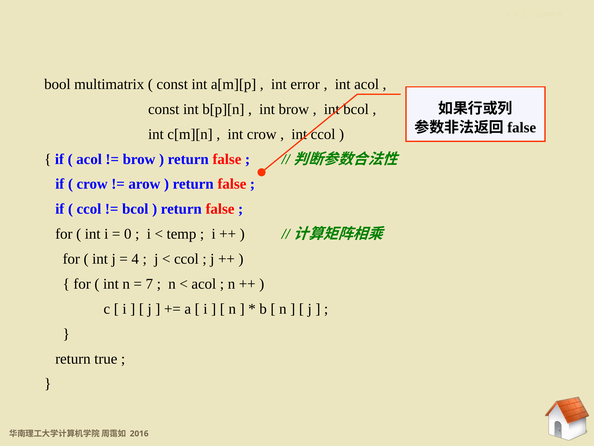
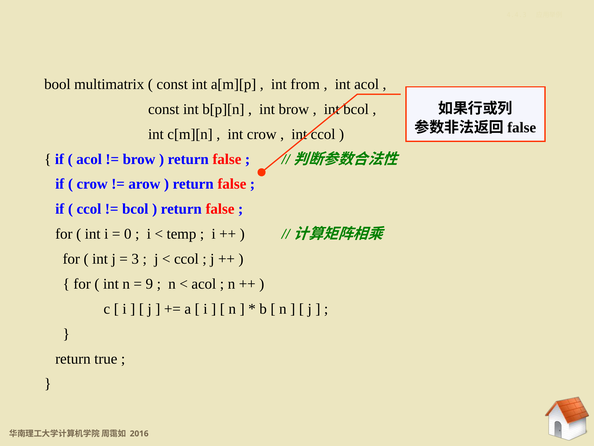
error: error -> from (305, 84)
4: 4 -> 3 (135, 259)
7: 7 -> 9 (149, 284)
